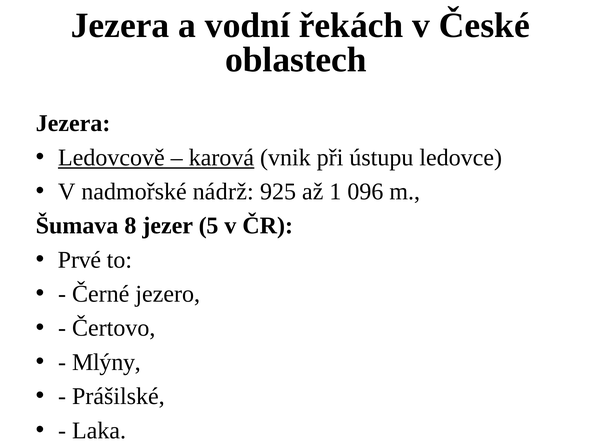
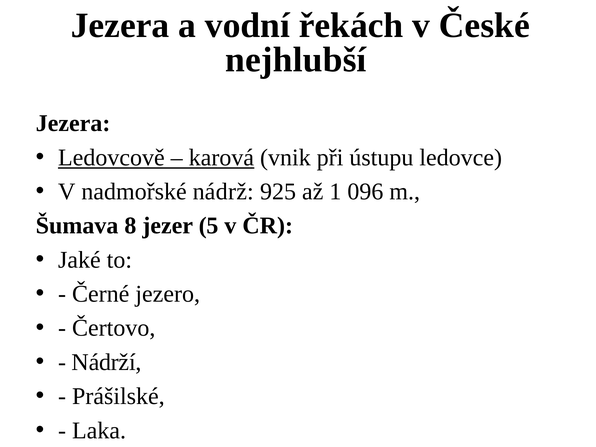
oblastech: oblastech -> nejhlubší (296, 60)
Prvé: Prvé -> Jaké (79, 260)
Mlýny: Mlýny -> Nádrží (107, 362)
